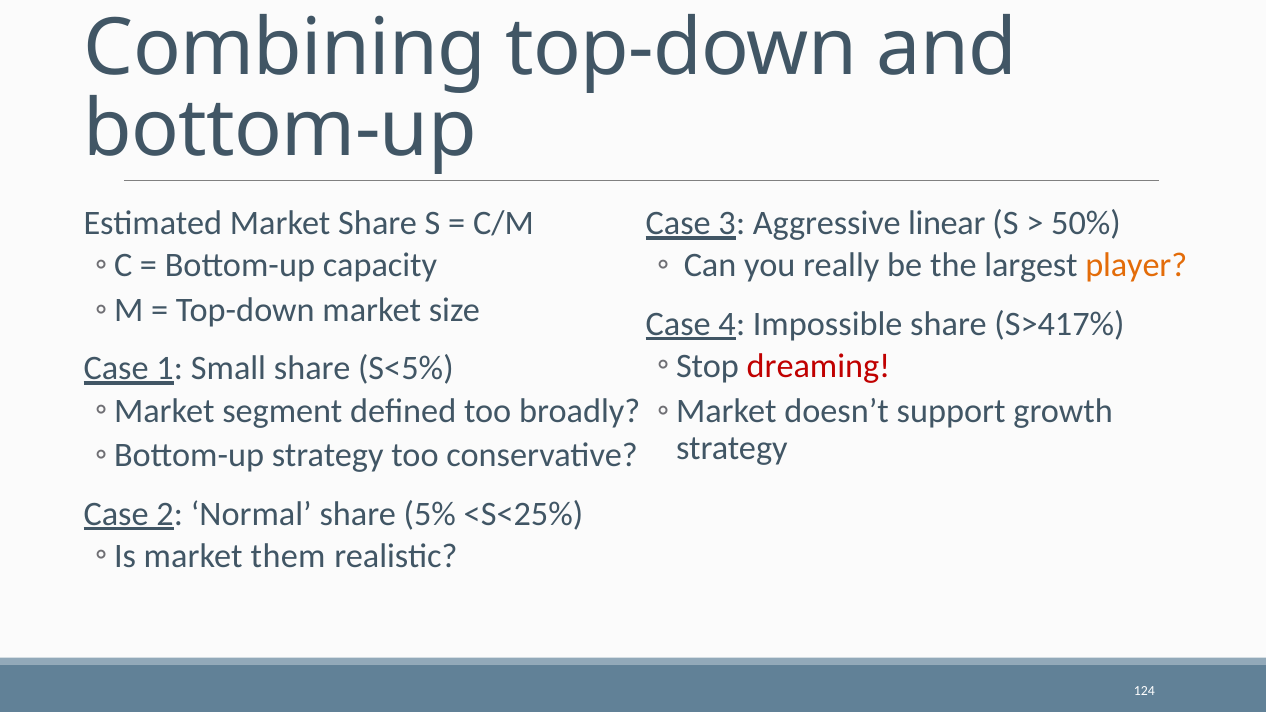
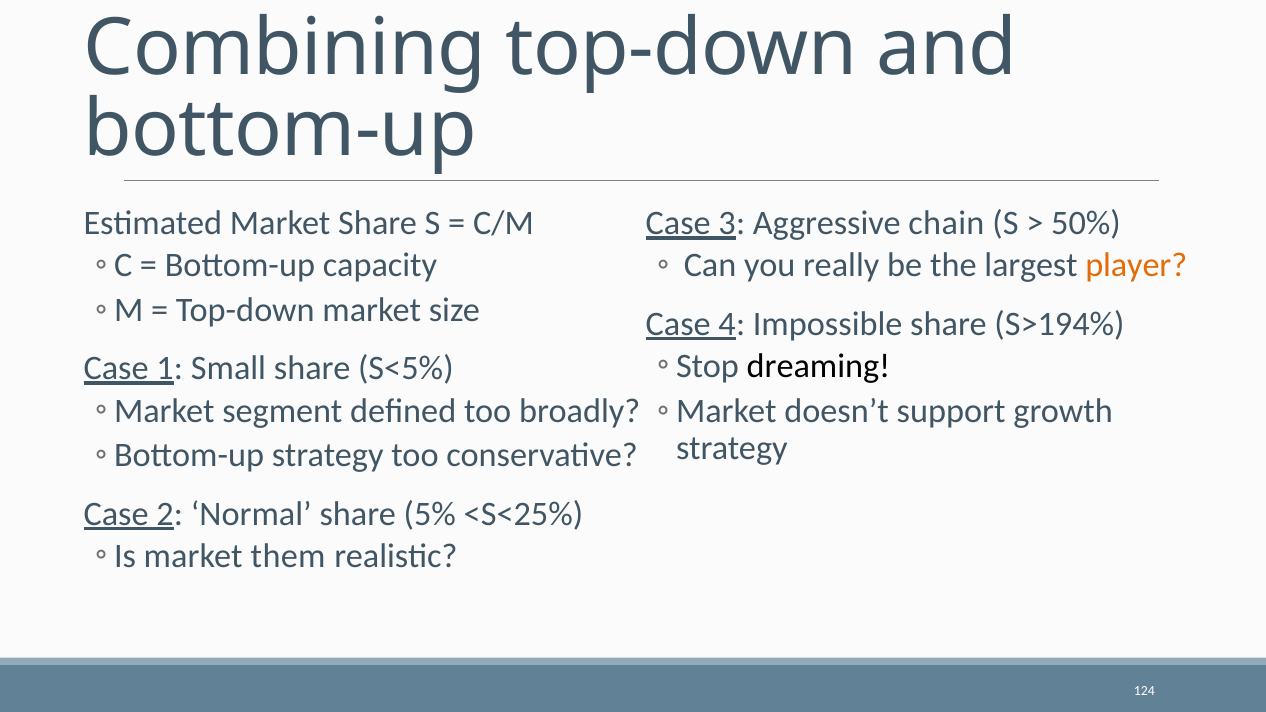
linear: linear -> chain (946, 223)
S>417%: S>417% -> S>194% (1059, 324)
dreaming colour: red -> black (819, 366)
